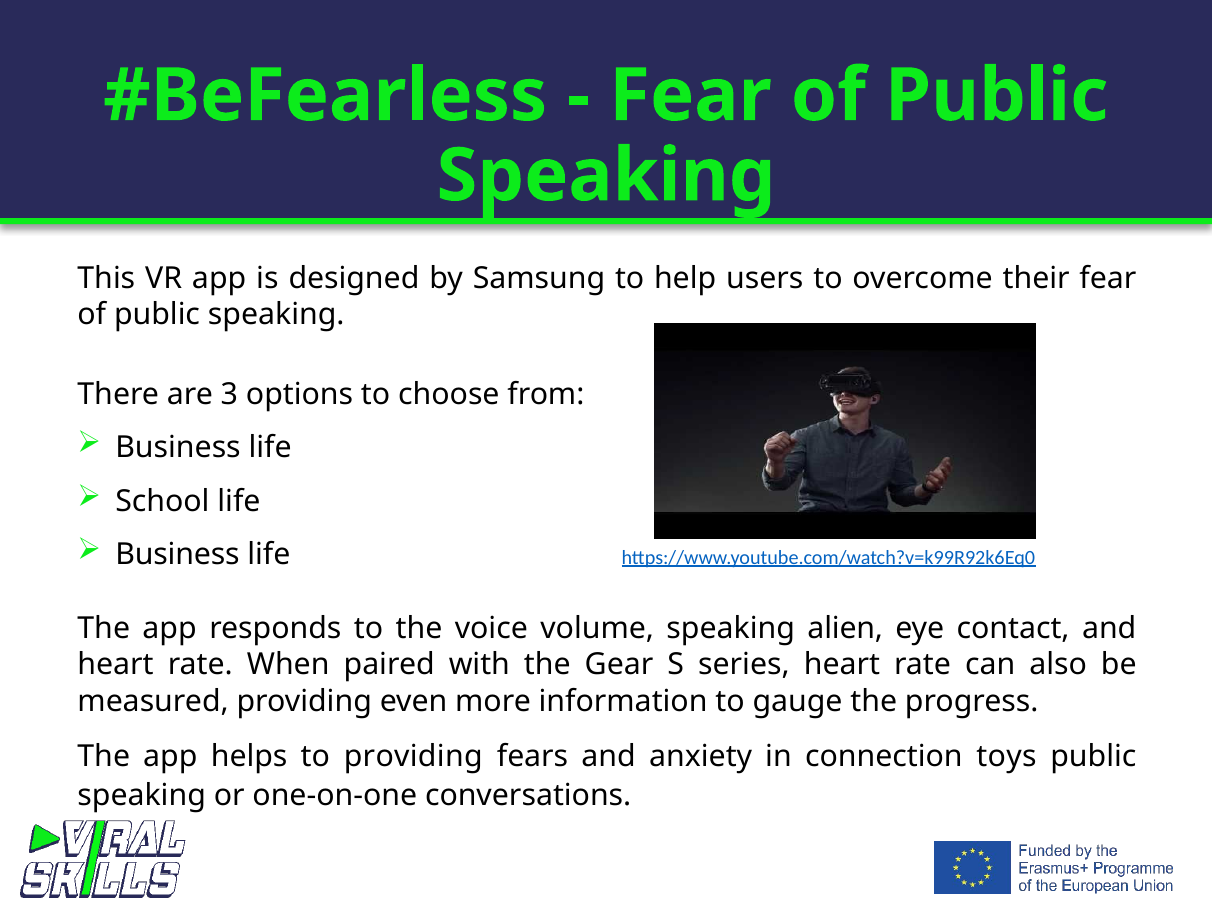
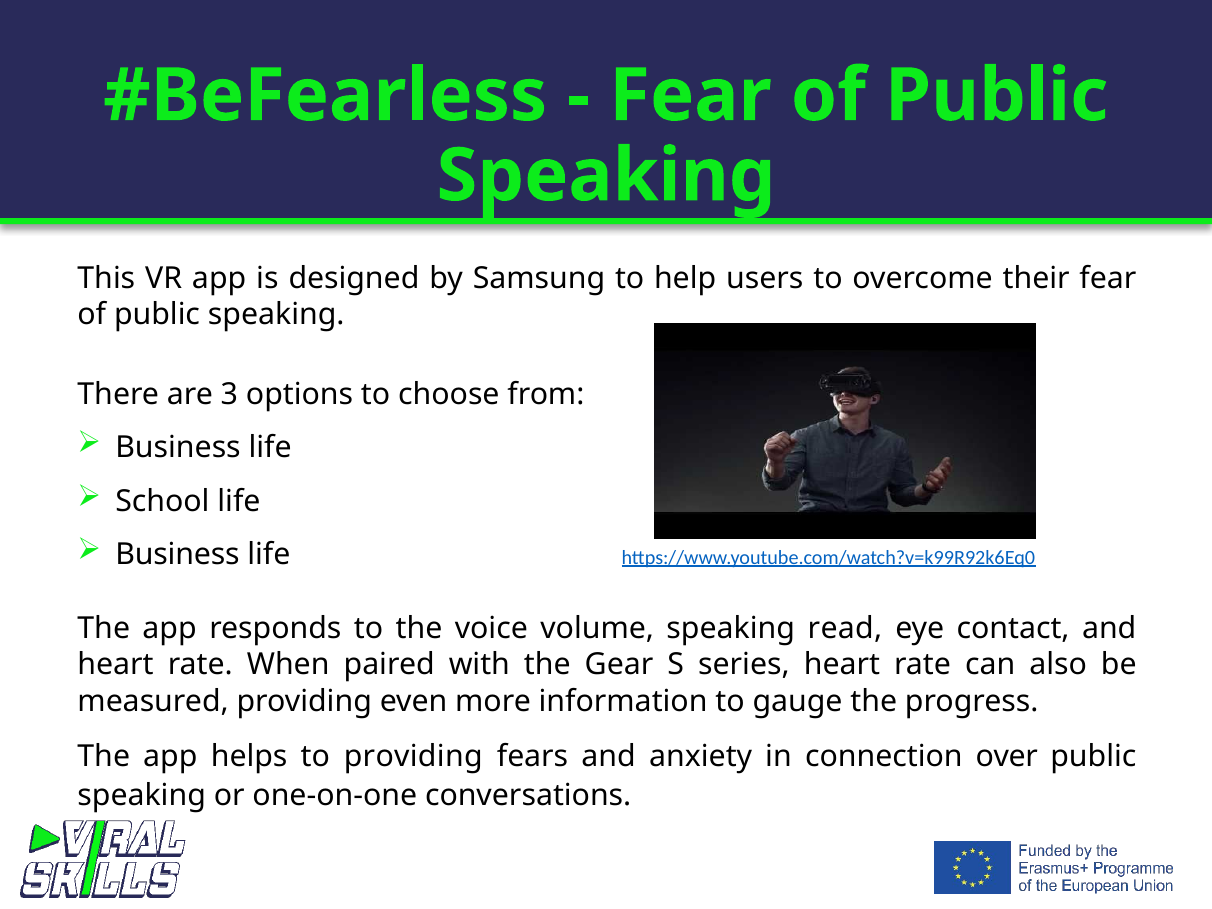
alien: alien -> read (845, 628)
toys: toys -> over (1007, 757)
